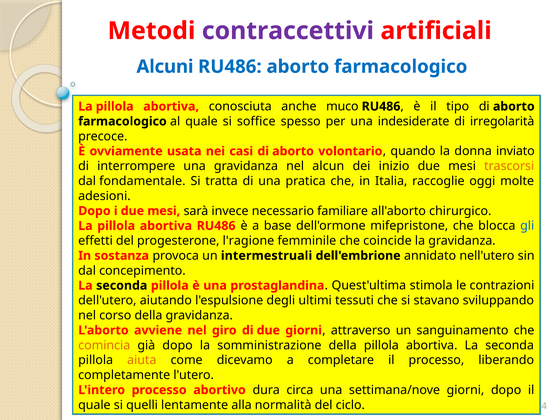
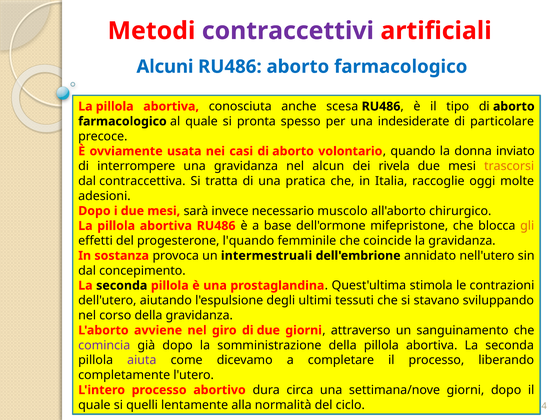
muco: muco -> scesa (342, 106)
soffice: soffice -> pronta (256, 121)
irregolarità: irregolarità -> particolare (502, 121)
inizio: inizio -> rivela (394, 166)
fondamentale: fondamentale -> contraccettiva (142, 181)
familiare: familiare -> muscolo (343, 211)
gli colour: blue -> orange (527, 226)
l'ragione: l'ragione -> l'quando (248, 241)
comincia colour: orange -> purple (104, 345)
aiuta colour: orange -> purple (142, 360)
